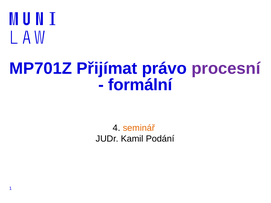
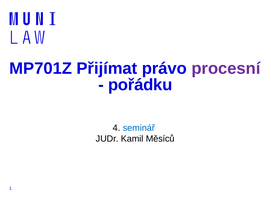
formální: formální -> pořádku (140, 85)
seminář colour: orange -> blue (139, 128)
Podání: Podání -> Měsíců (160, 139)
